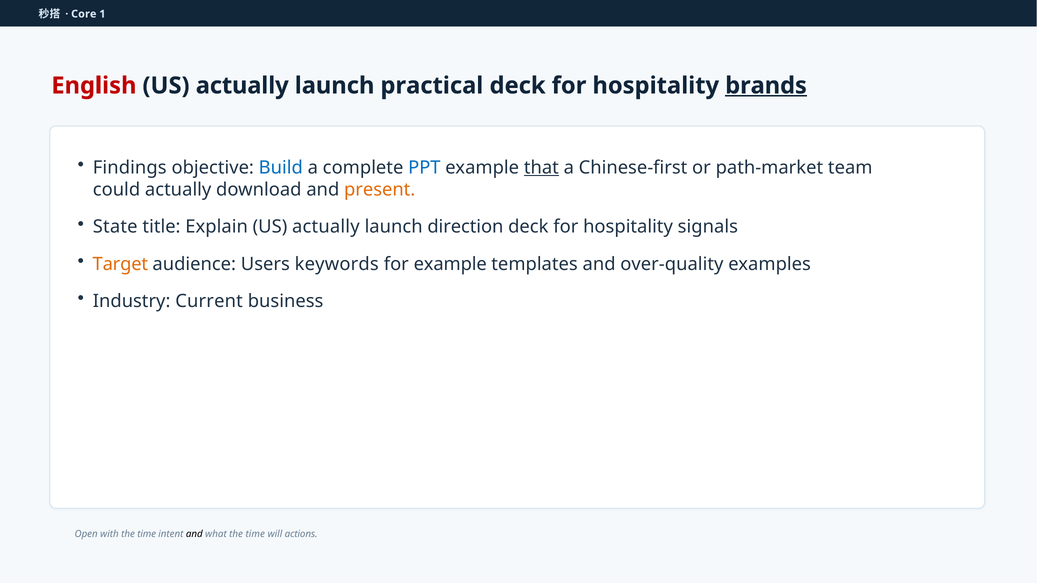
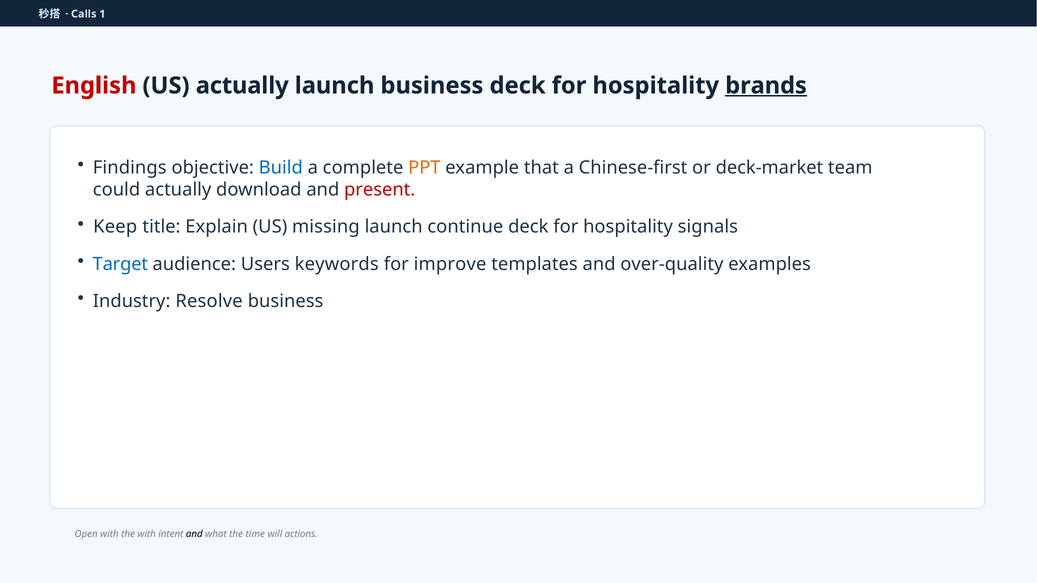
Core: Core -> Calls (84, 14)
launch practical: practical -> business (432, 86)
PPT colour: blue -> orange (424, 168)
that underline: present -> none (541, 168)
path-market: path-market -> deck-market (769, 168)
present colour: orange -> red (380, 190)
State: State -> Keep (115, 227)
actually: actually -> missing (326, 227)
direction: direction -> continue (465, 227)
Target colour: orange -> blue (120, 264)
for example: example -> improve (450, 264)
Current: Current -> Resolve (209, 301)
with the time: time -> with (147, 534)
